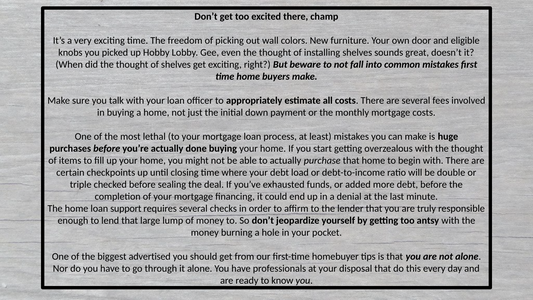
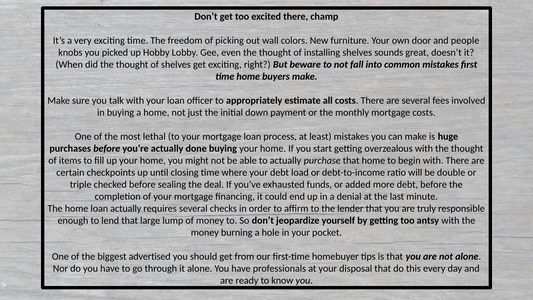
eligible: eligible -> people (465, 41)
loan support: support -> actually (126, 208)
